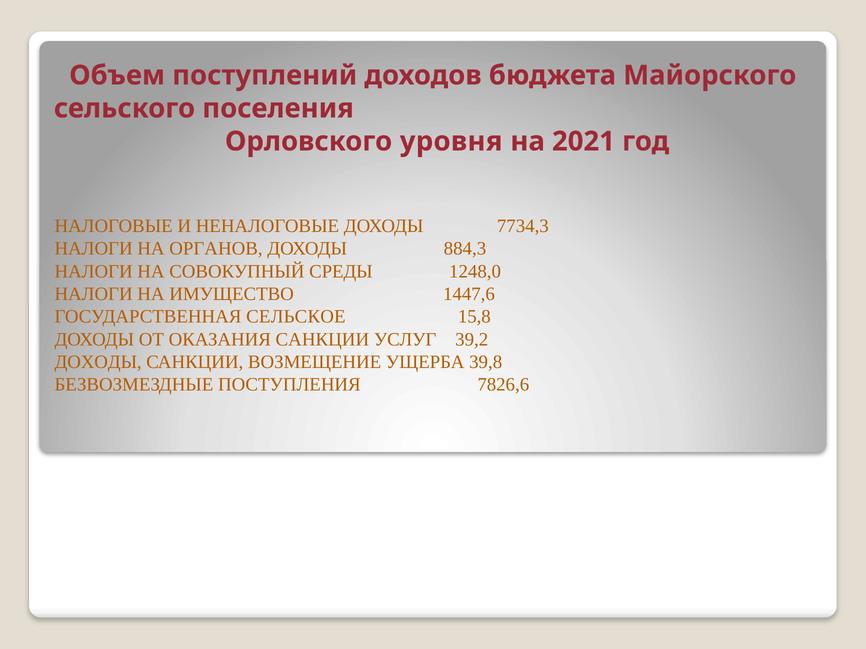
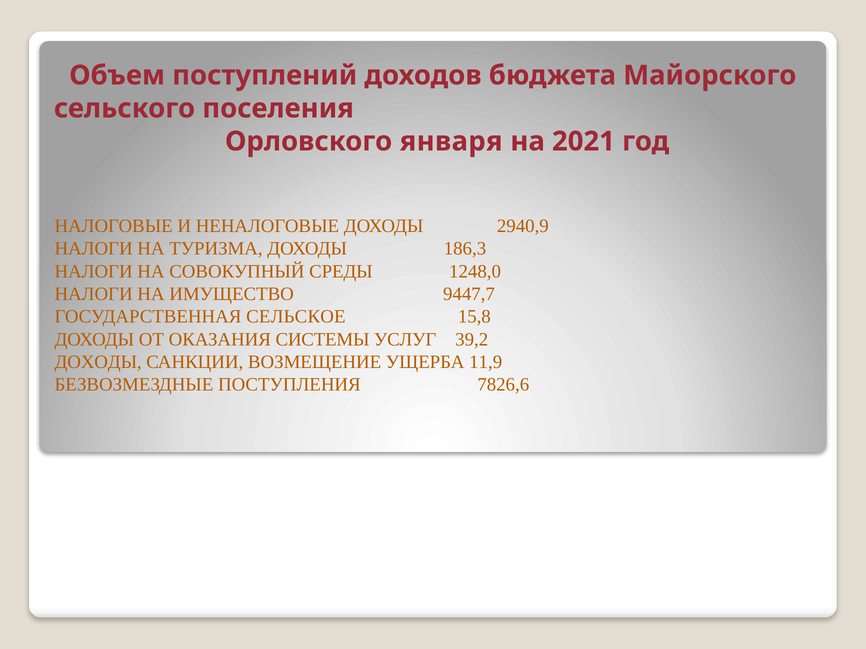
уровня: уровня -> января (451, 142)
7734,3: 7734,3 -> 2940,9 (523, 226)
ОРГАНОВ: ОРГАНОВ -> ТУРИЗМА (216, 249)
884,3: 884,3 -> 186,3 (465, 249)
1447,6: 1447,6 -> 9447,7 (469, 294)
ОКАЗАНИЯ САНКЦИИ: САНКЦИИ -> СИСТЕМЫ (323, 340)
39,8: 39,8 -> 11,9 (486, 362)
